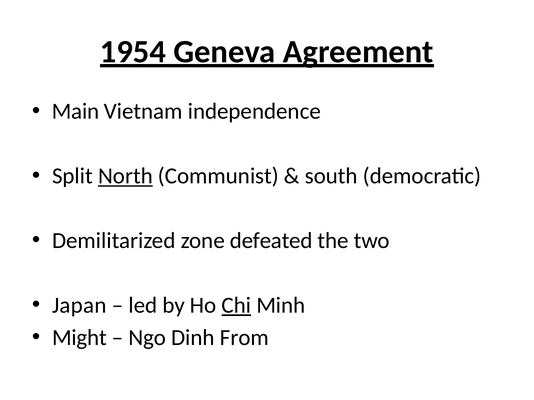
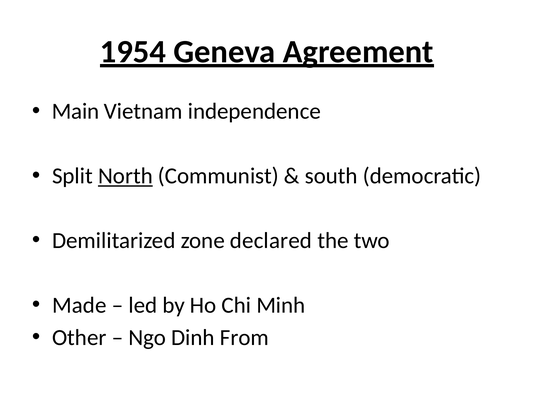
defeated: defeated -> declared (271, 241)
Japan: Japan -> Made (79, 306)
Chi underline: present -> none (236, 306)
Might: Might -> Other (79, 338)
